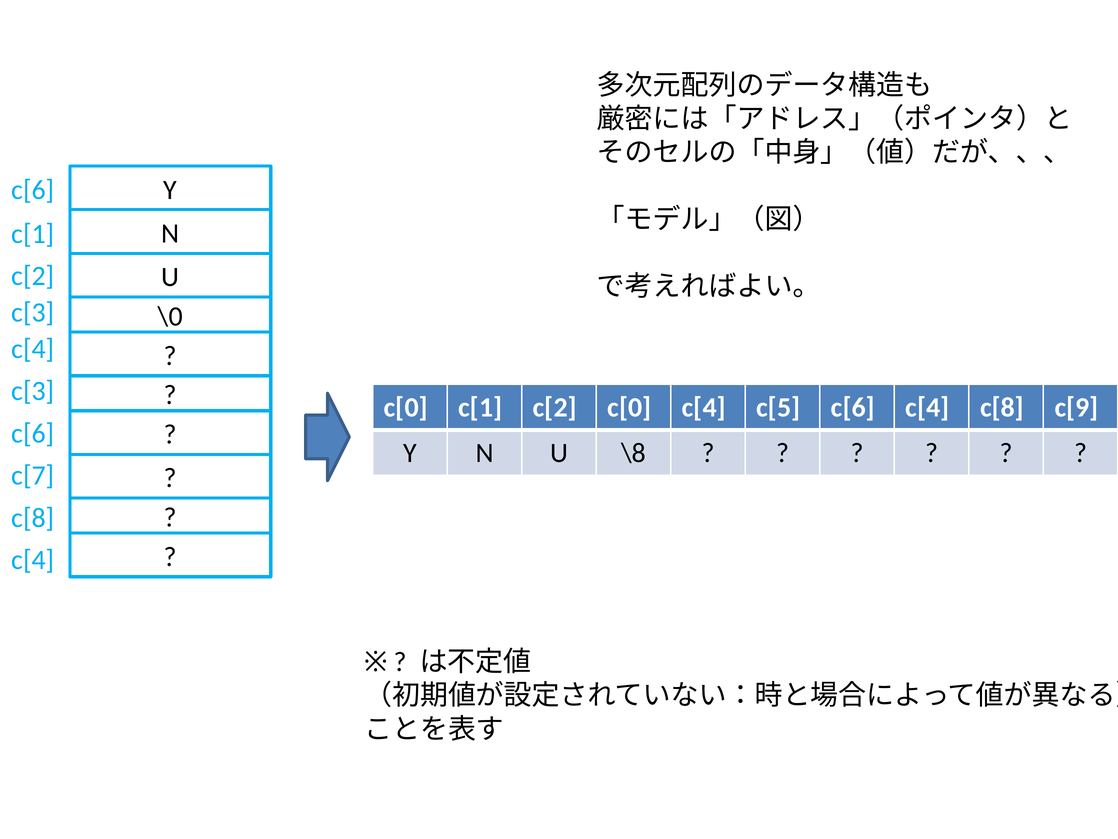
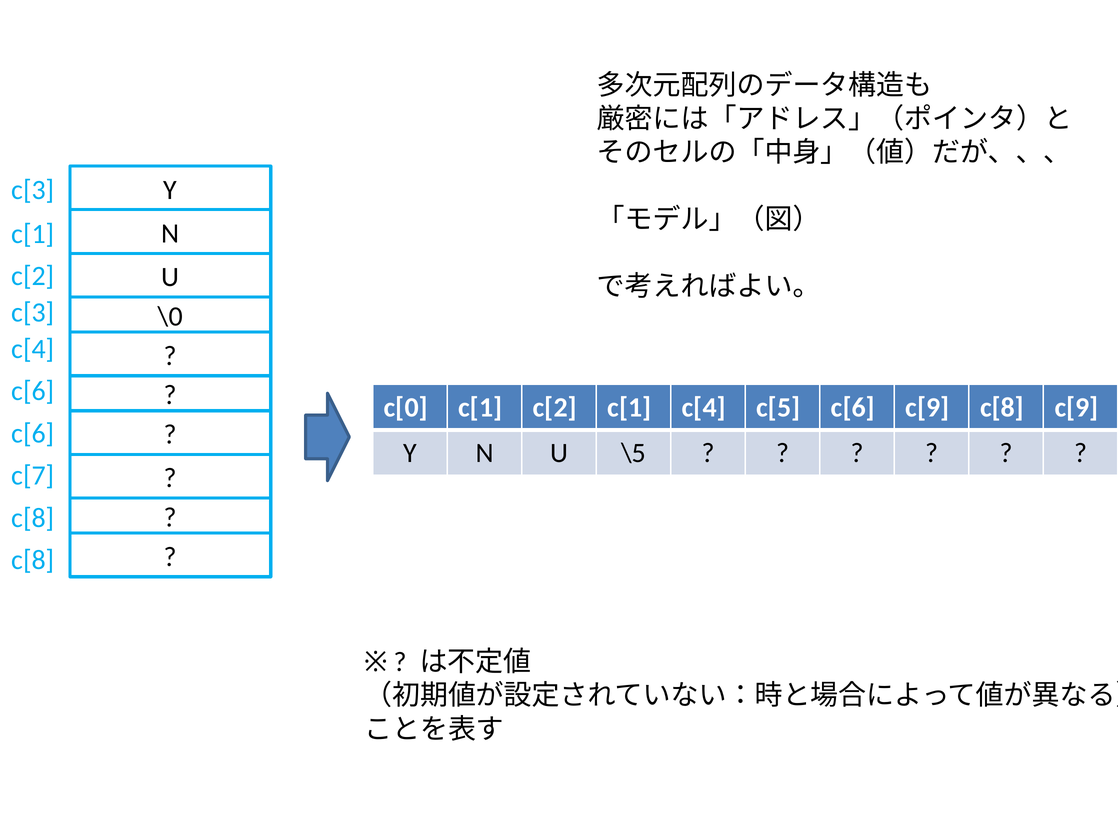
c[6: c[6 -> c[3 (33, 190)
c[3: c[3 -> c[6 (33, 391)
c[2 c[0: c[0 -> c[1 (629, 407)
c[6 c[4: c[4 -> c[9 (927, 407)
\8: \8 -> \5 (634, 453)
c[4: c[4 -> c[8 (33, 560)
